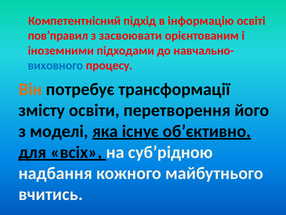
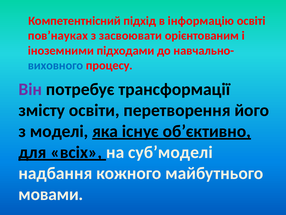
пов’правил: пов’правил -> пов’науках (58, 36)
Він colour: orange -> purple (30, 89)
суб’рідною: суб’рідною -> суб’моделі (170, 152)
вчитись: вчитись -> мовами (51, 194)
